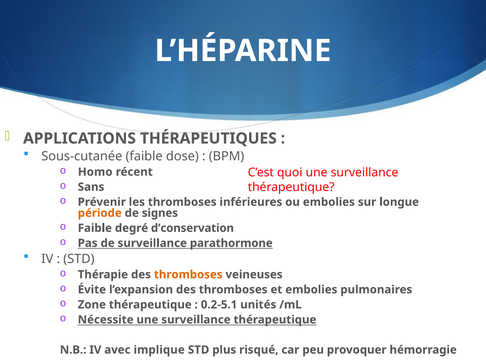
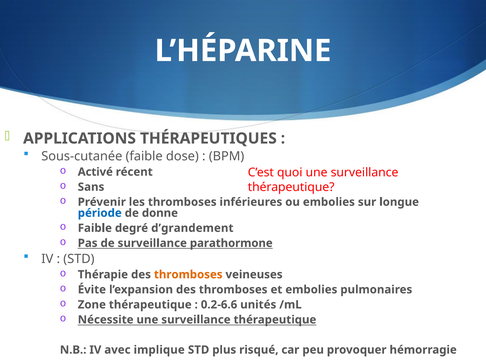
Homo: Homo -> Activé (95, 172)
période colour: orange -> blue (100, 213)
signes: signes -> donne (160, 213)
d’conservation: d’conservation -> d’grandement (192, 228)
0.2-5.1: 0.2-5.1 -> 0.2-6.6 (219, 305)
